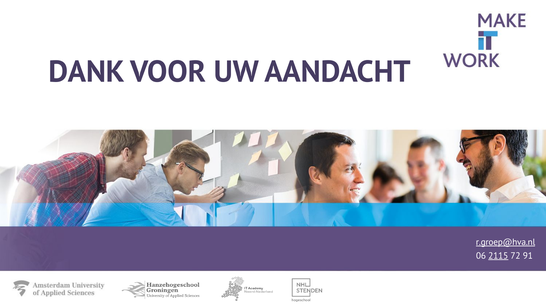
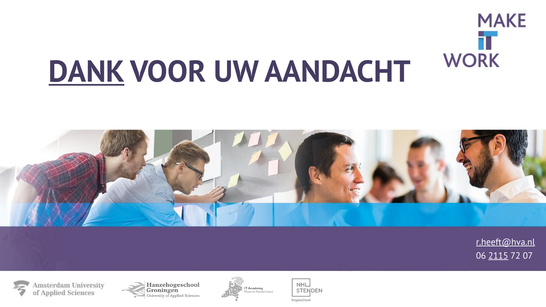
DANK underline: none -> present (87, 72)
r.groep@hva.nl: r.groep@hva.nl -> r.heeft@hva.nl (506, 242)
91: 91 -> 07 (528, 256)
